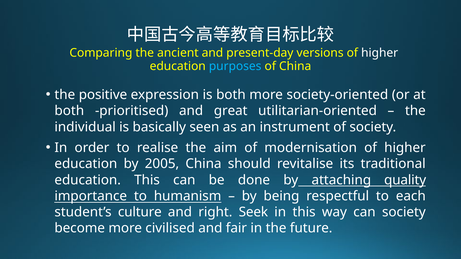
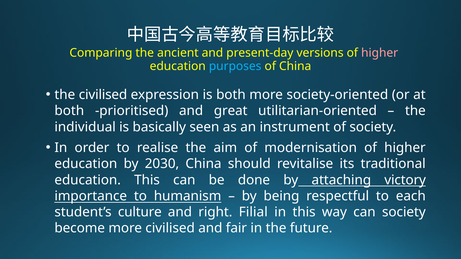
higher colour: white -> pink (380, 53)
the positive: positive -> civilised (103, 95)
2005: 2005 -> 2030 (162, 164)
quality: quality -> victory (405, 180)
Seek: Seek -> Filial (253, 212)
